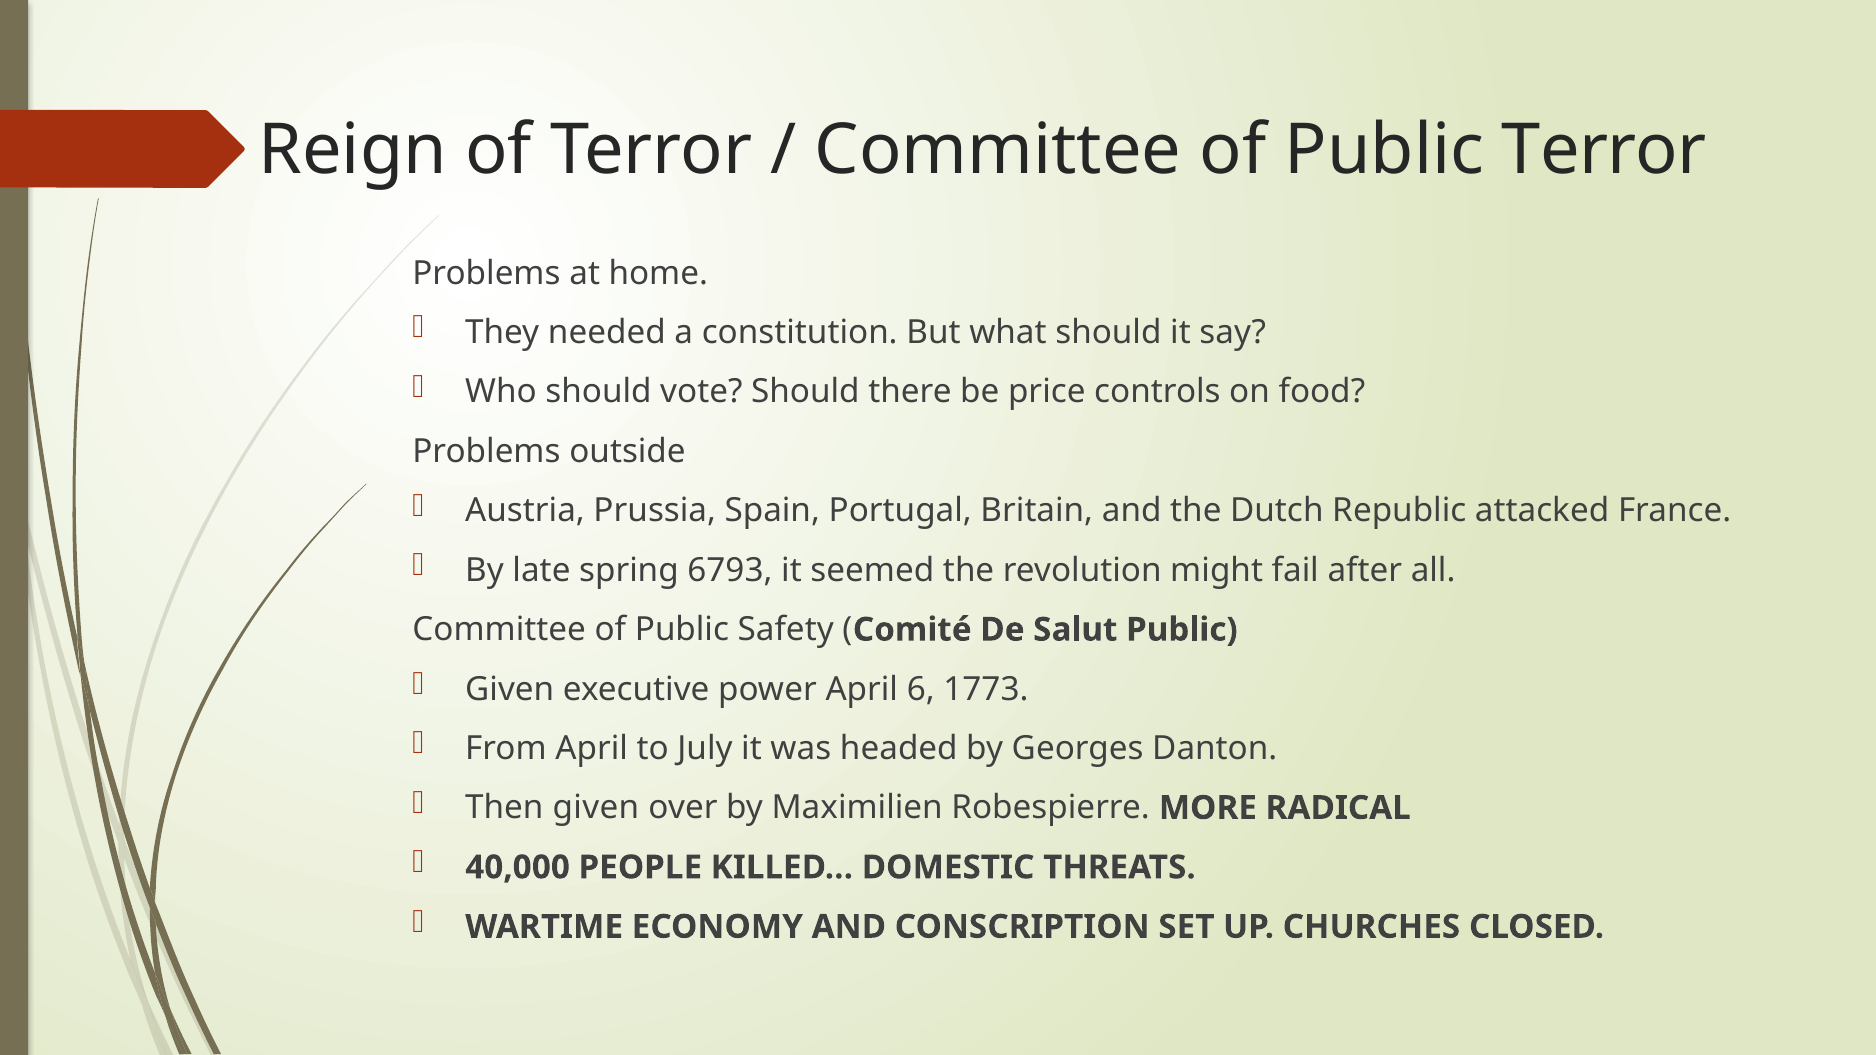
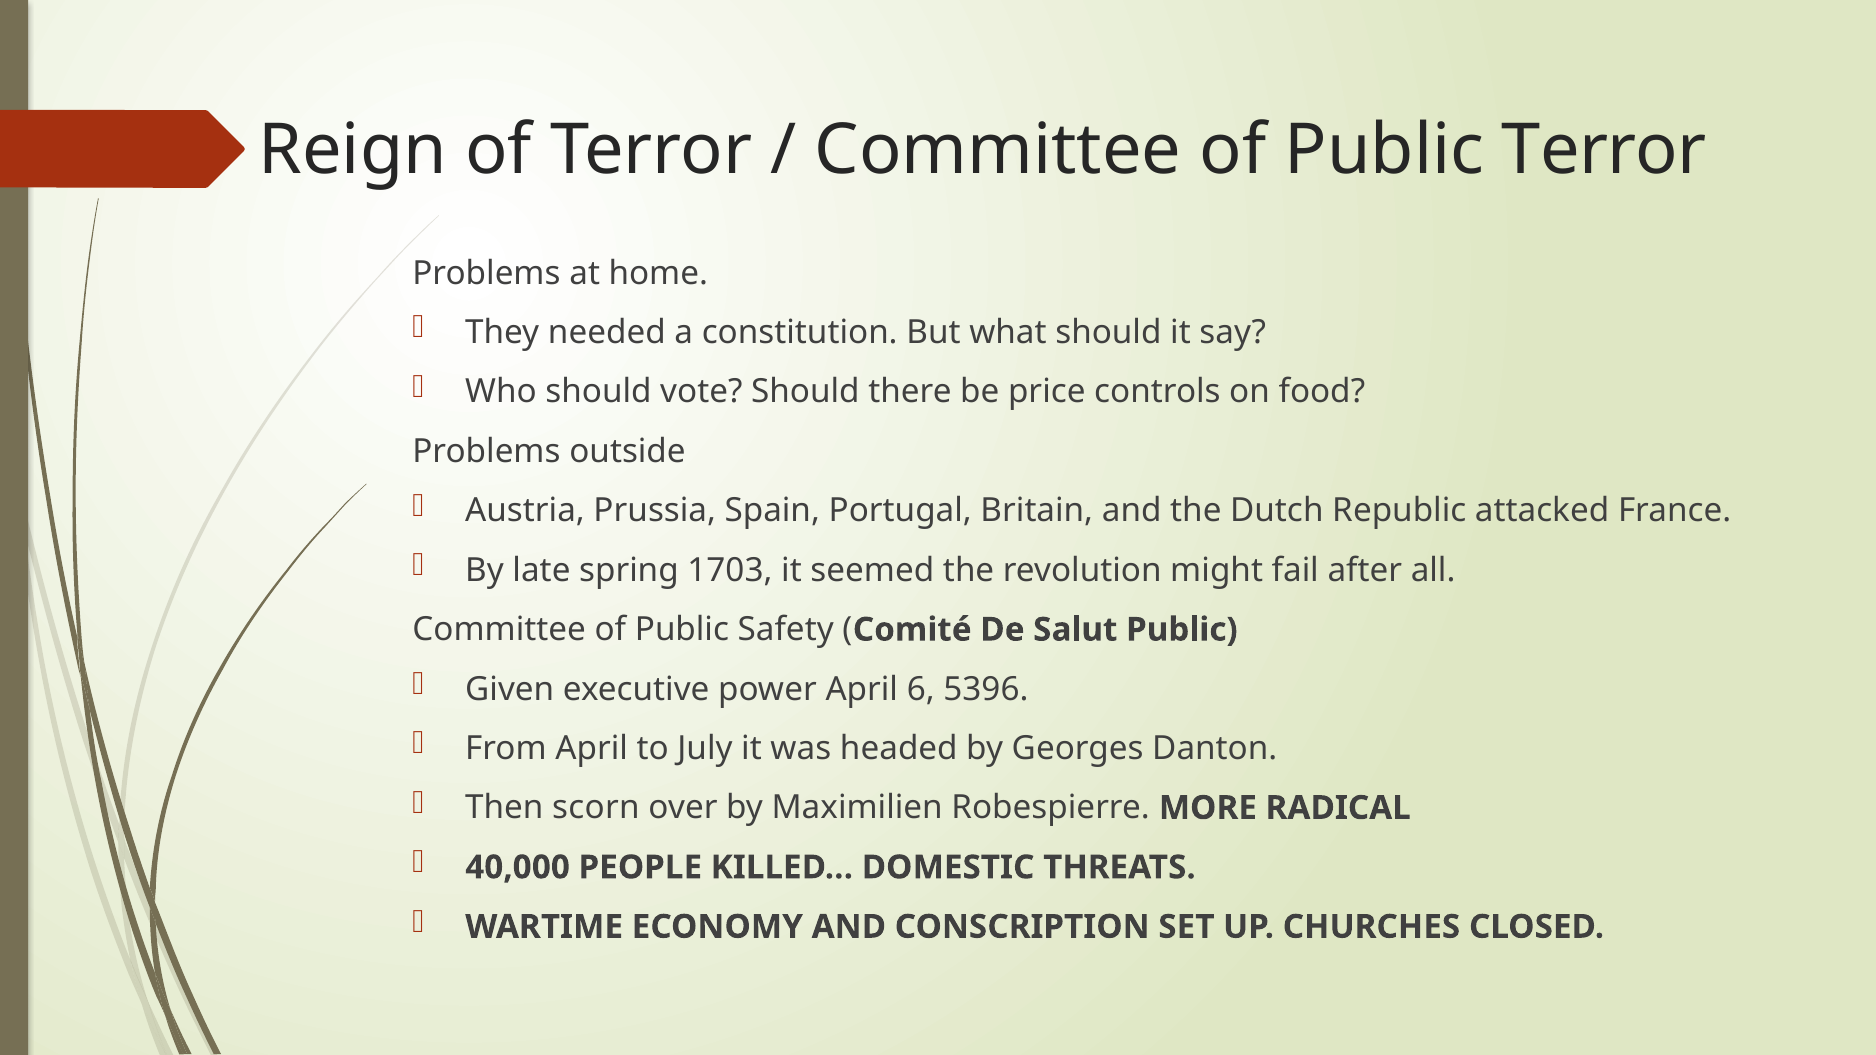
6793: 6793 -> 1703 (730, 570)
1773: 1773 -> 5396 (986, 689)
Then given: given -> scorn (596, 808)
